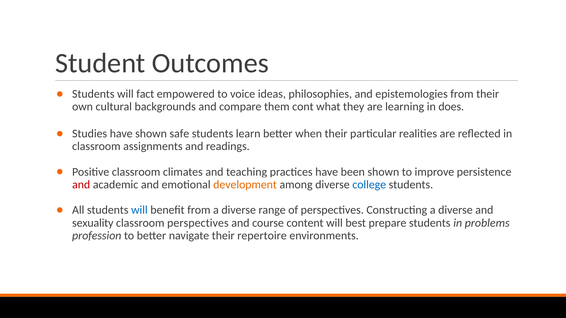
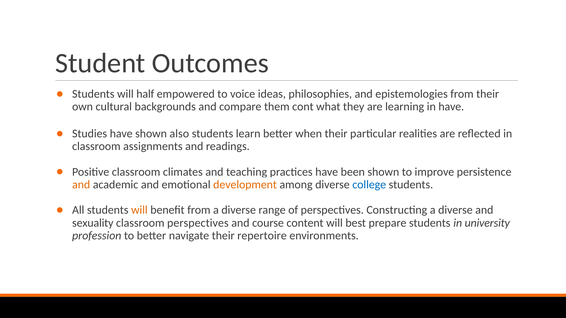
fact: fact -> half (145, 94)
in does: does -> have (451, 107)
safe: safe -> also (179, 134)
and colour: red -> orange (81, 185)
will colour: blue -> orange (139, 210)
problems: problems -> university (487, 223)
